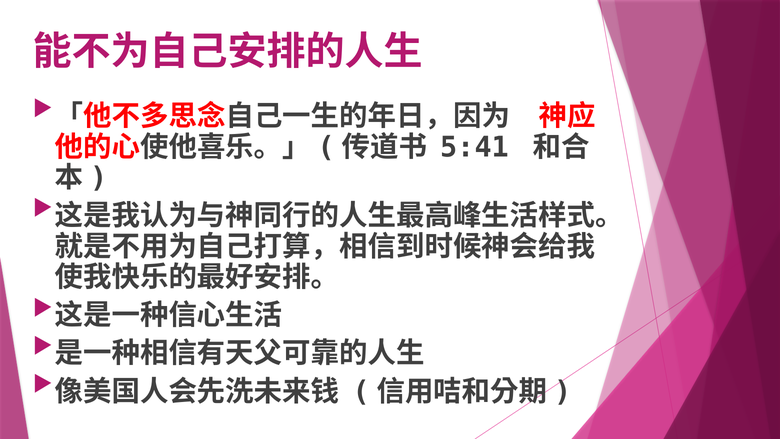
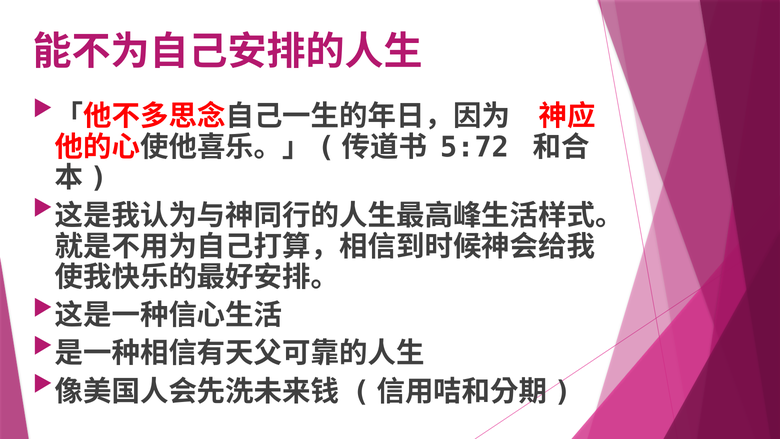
5:41: 5:41 -> 5:72 (475, 147)
